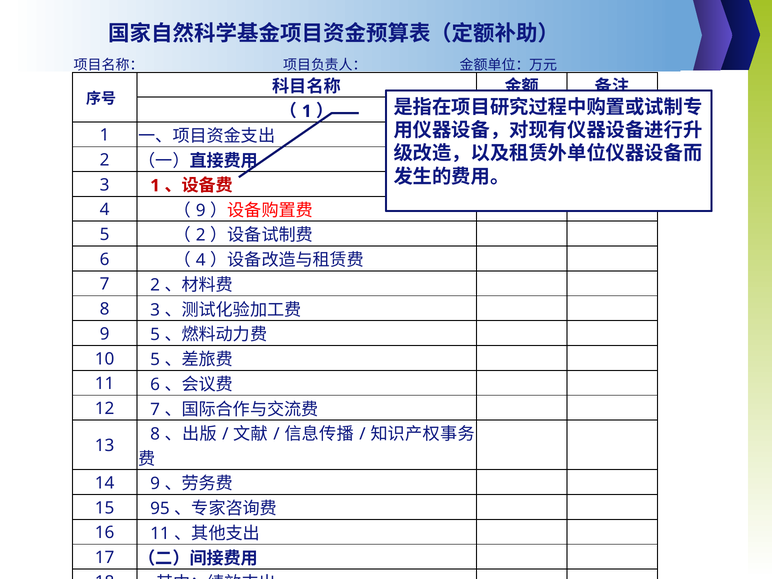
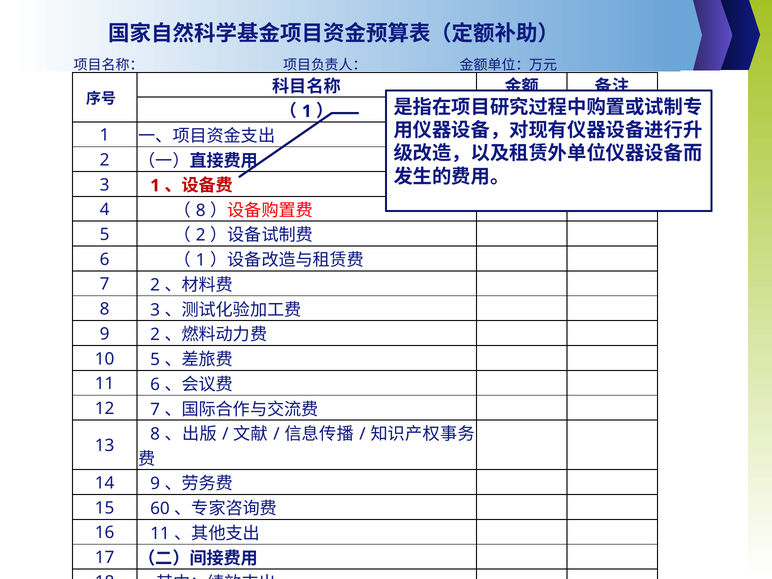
9: 9 -> 8 (201, 210)
4: 4 -> 1 (201, 260)
9 5: 5 -> 2 (155, 335)
95: 95 -> 60 (160, 509)
